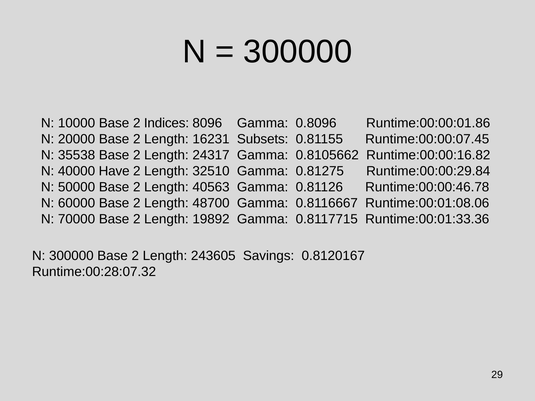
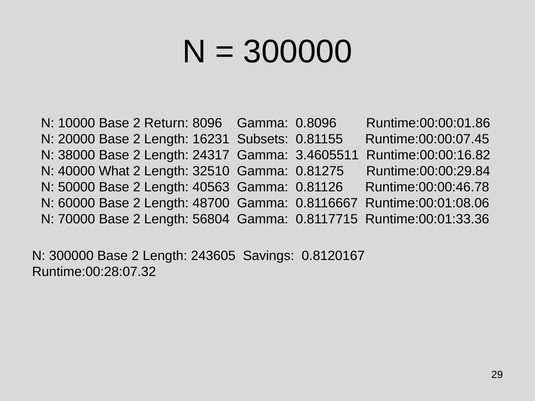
Indices: Indices -> Return (166, 123)
35538: 35538 -> 38000 (77, 155)
0.8105662: 0.8105662 -> 3.4605511 (327, 155)
Have: Have -> What (114, 171)
19892: 19892 -> 56804 (211, 219)
